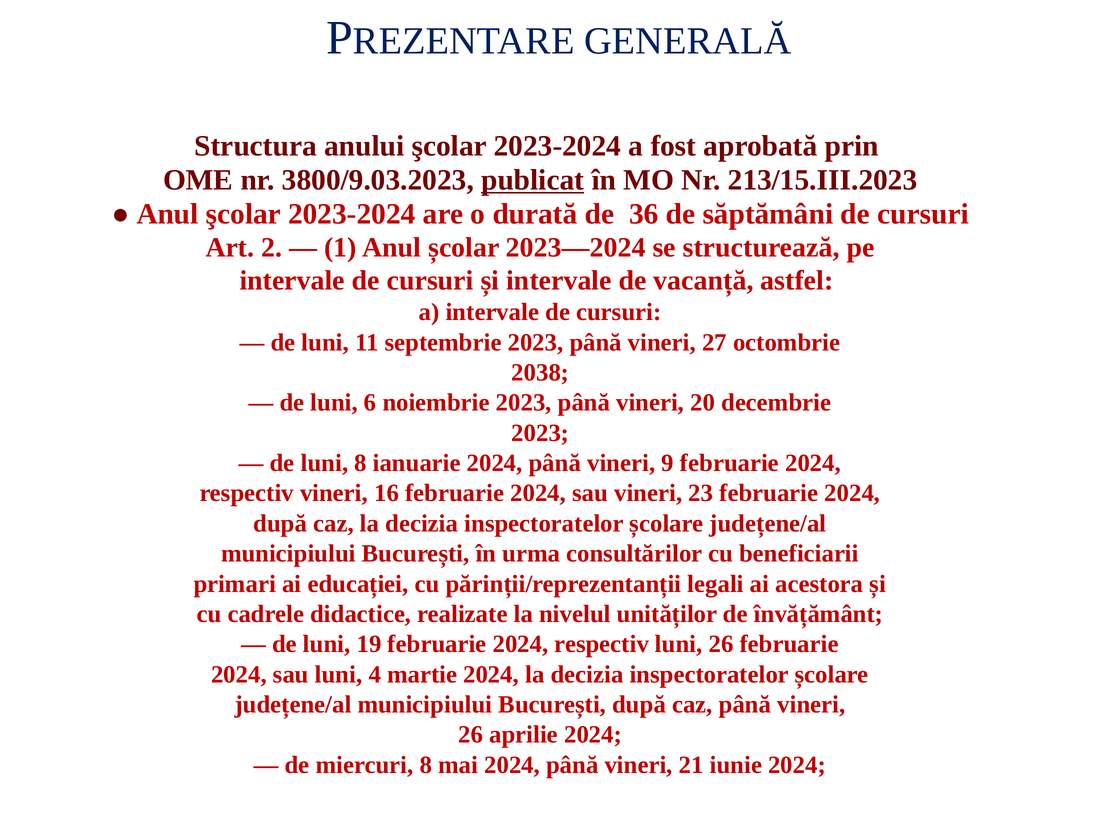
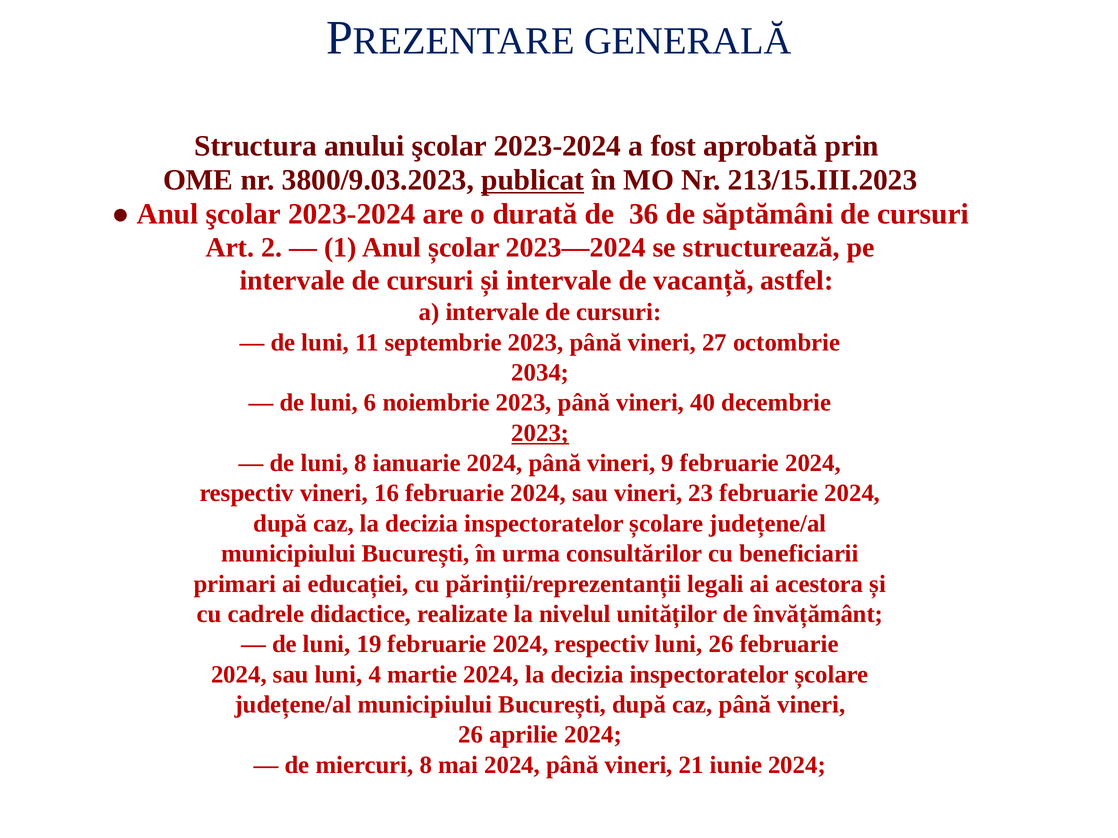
2038: 2038 -> 2034 (540, 373)
20: 20 -> 40 (703, 403)
2023 underline: none -> present (540, 433)
